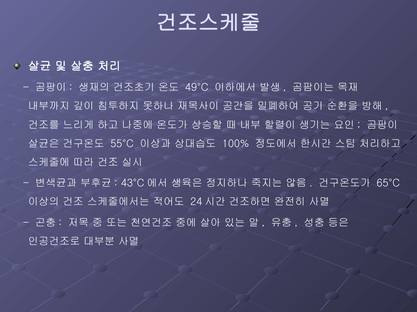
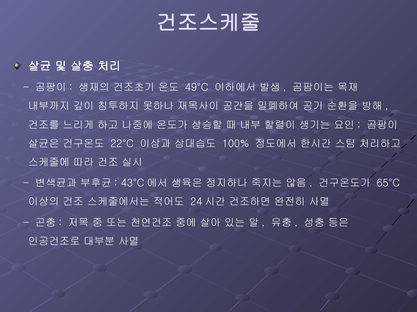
55°C: 55°C -> 22°C (122, 144)
